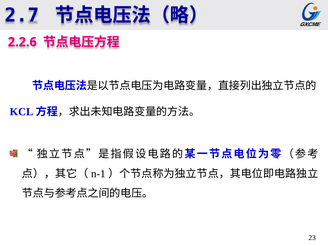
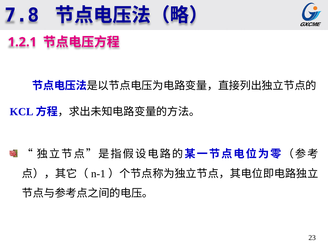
2.7: 2.7 -> 7.8 (22, 15)
2.2.6: 2.2.6 -> 1.2.1 (22, 42)
